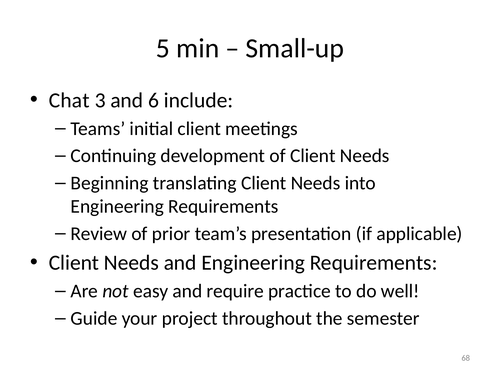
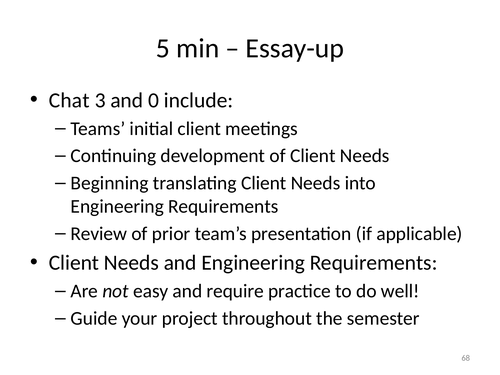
Small-up: Small-up -> Essay-up (295, 48)
6: 6 -> 0 (154, 100)
